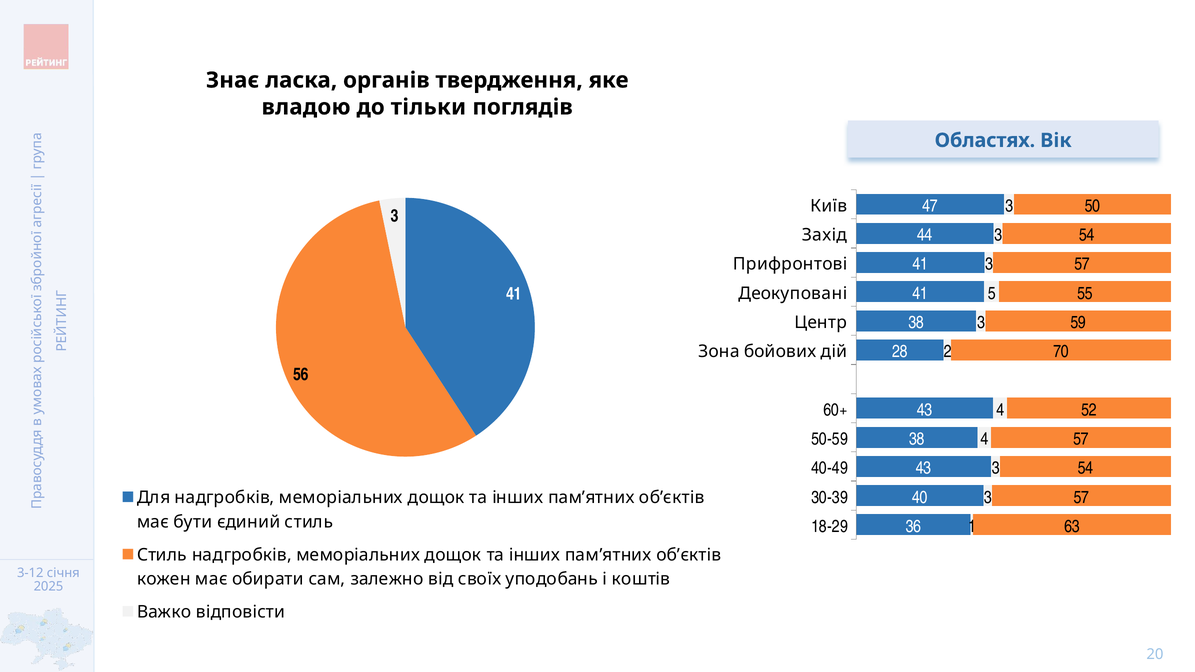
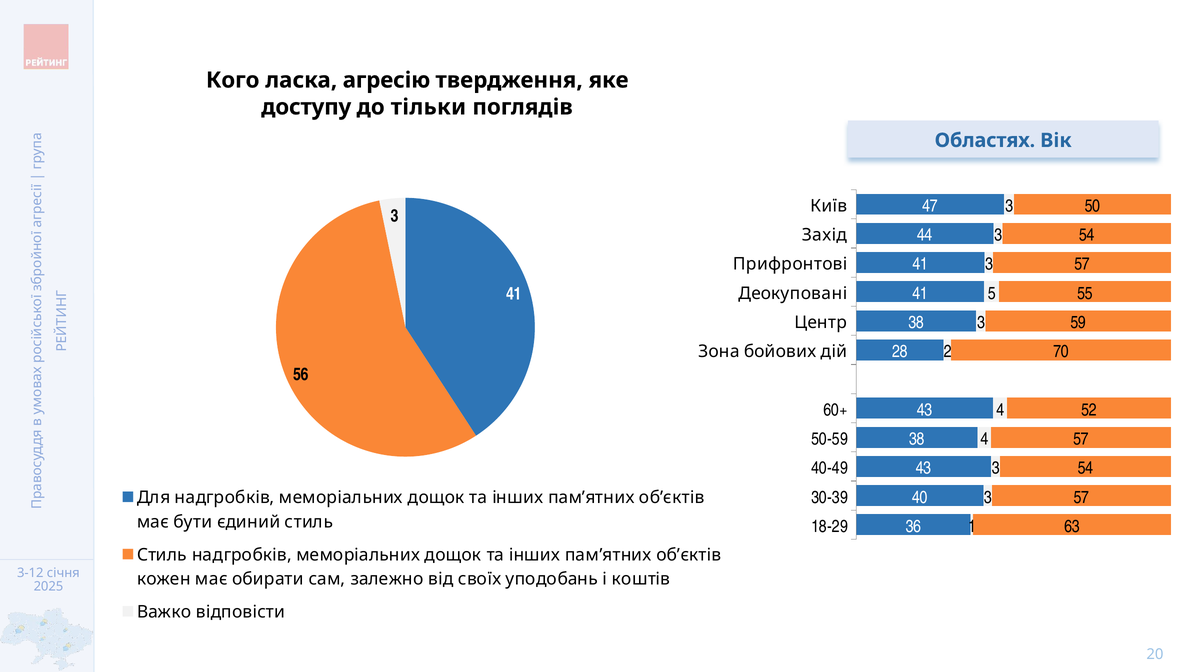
Знає: Знає -> Кого (233, 80)
органів: органів -> агресію (386, 80)
владою: владою -> доступу (306, 107)
